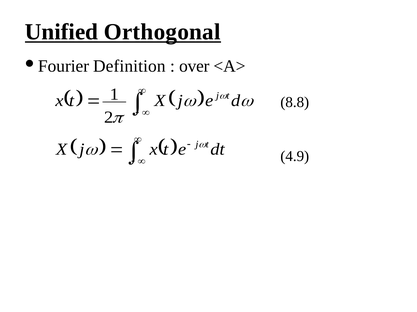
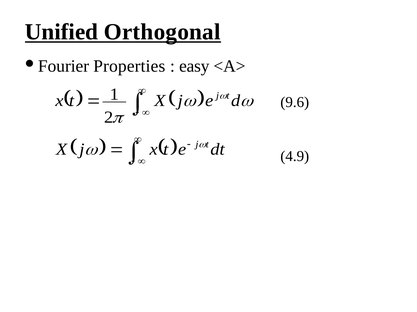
Definition: Definition -> Properties (129, 66)
over: over -> easy (194, 66)
8.8: 8.8 -> 9.6 (295, 102)
